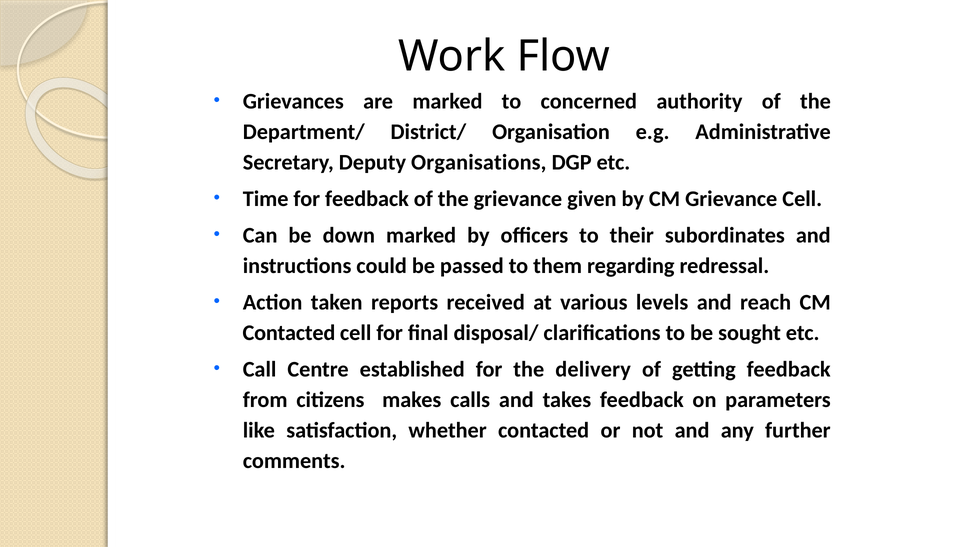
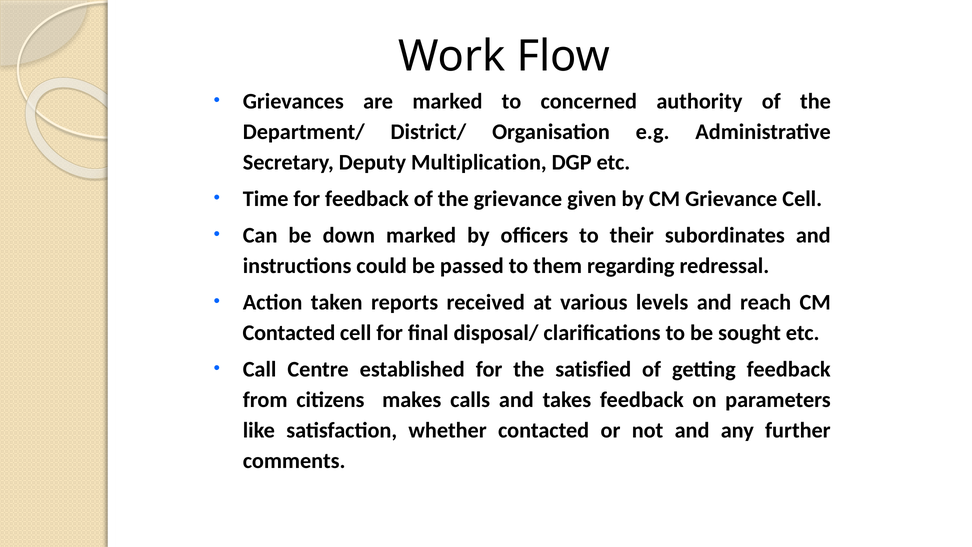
Organisations: Organisations -> Multiplication (479, 162)
delivery: delivery -> satisfied (593, 369)
